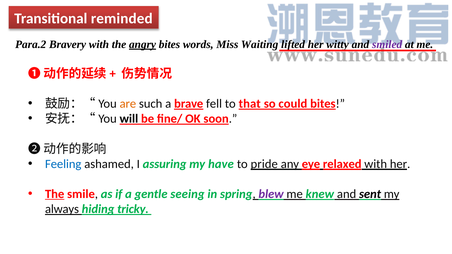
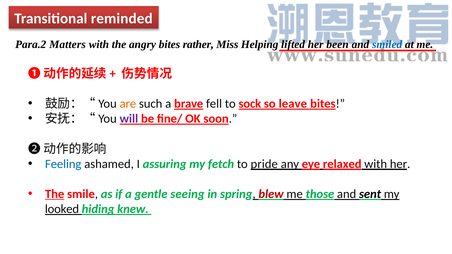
Bravery: Bravery -> Matters (68, 44)
angry underline: present -> none (142, 44)
words: words -> rather (198, 44)
Waiting: Waiting -> Helping (260, 44)
witty: witty -> been (337, 44)
smiled colour: purple -> blue (387, 44)
that: that -> sock (250, 104)
could: could -> leave (293, 104)
will colour: black -> purple (129, 119)
have: have -> fetch (221, 164)
blew colour: purple -> red (271, 194)
knew: knew -> those (320, 194)
always: always -> looked (62, 209)
tricky: tricky -> knew (133, 209)
